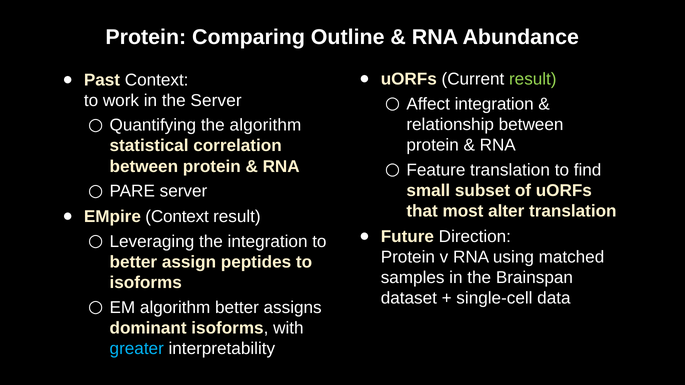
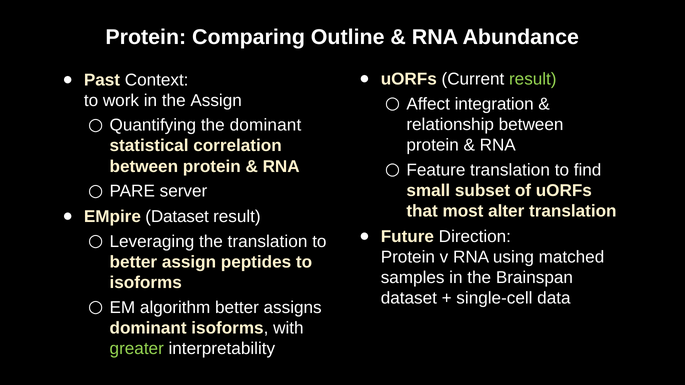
the Server: Server -> Assign (216, 101)
the algorithm: algorithm -> dominant (265, 125)
EMpire Context: Context -> Dataset (177, 217)
the integration: integration -> translation (268, 242)
greater colour: light blue -> light green (137, 349)
